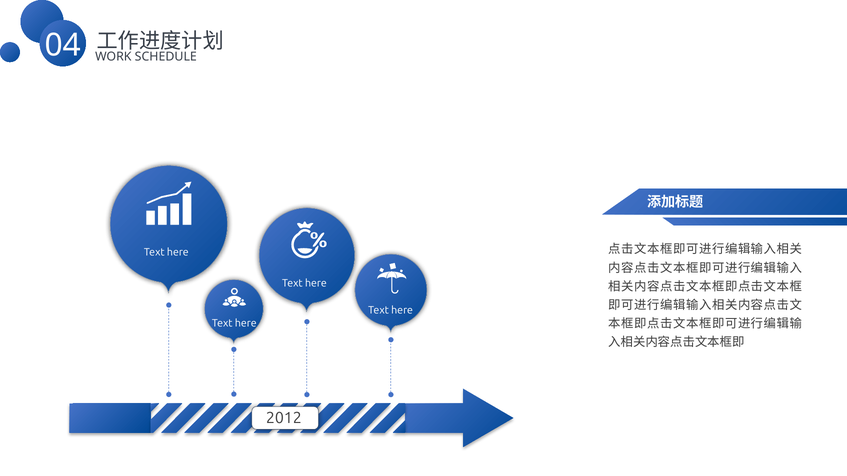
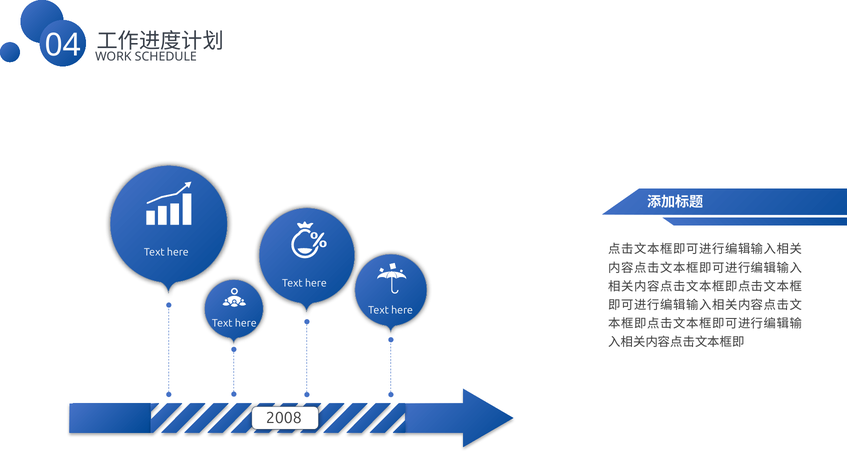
2012: 2012 -> 2008 (284, 418)
